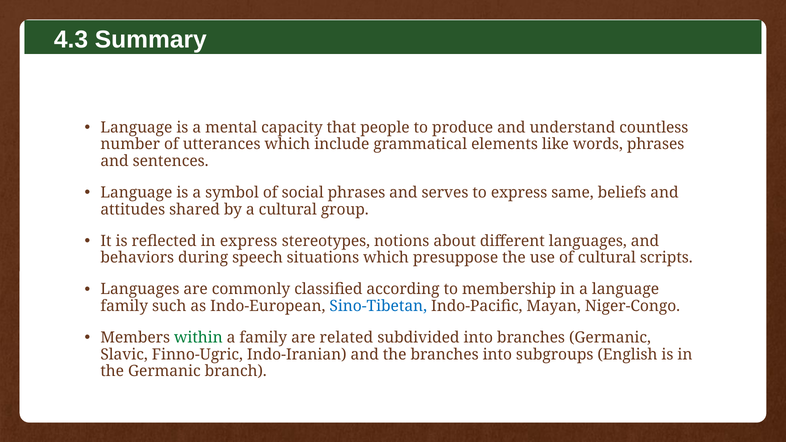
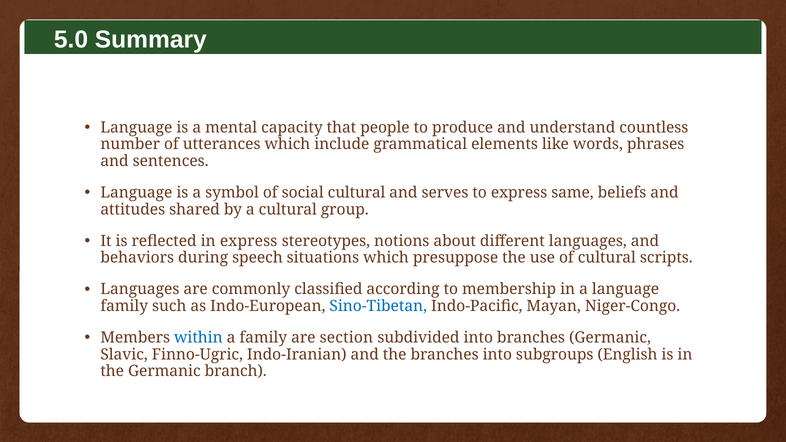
4.3: 4.3 -> 5.0 (71, 40)
social phrases: phrases -> cultural (357, 193)
within colour: green -> blue (198, 338)
related: related -> section (346, 338)
